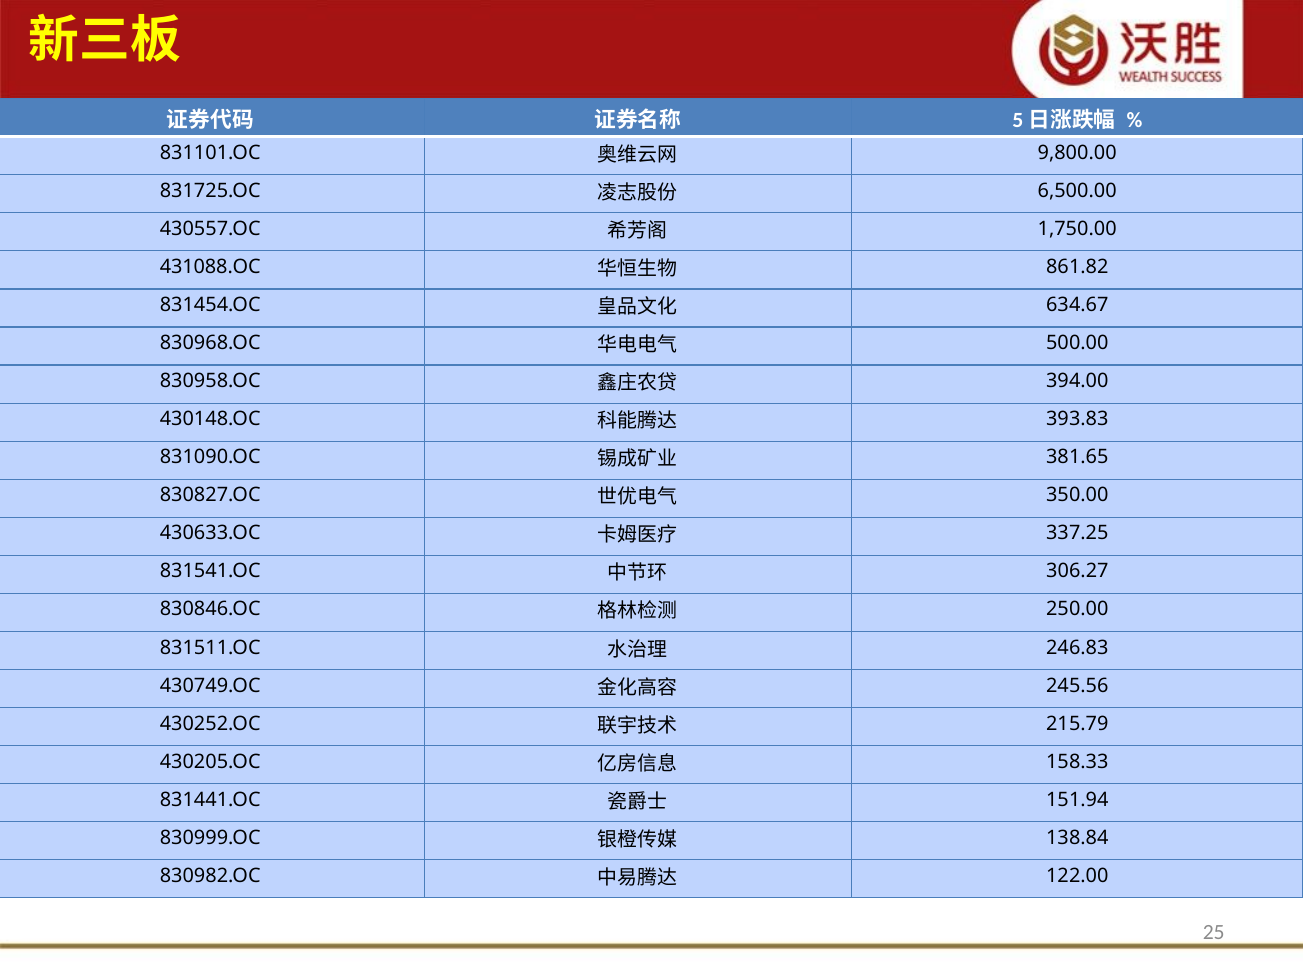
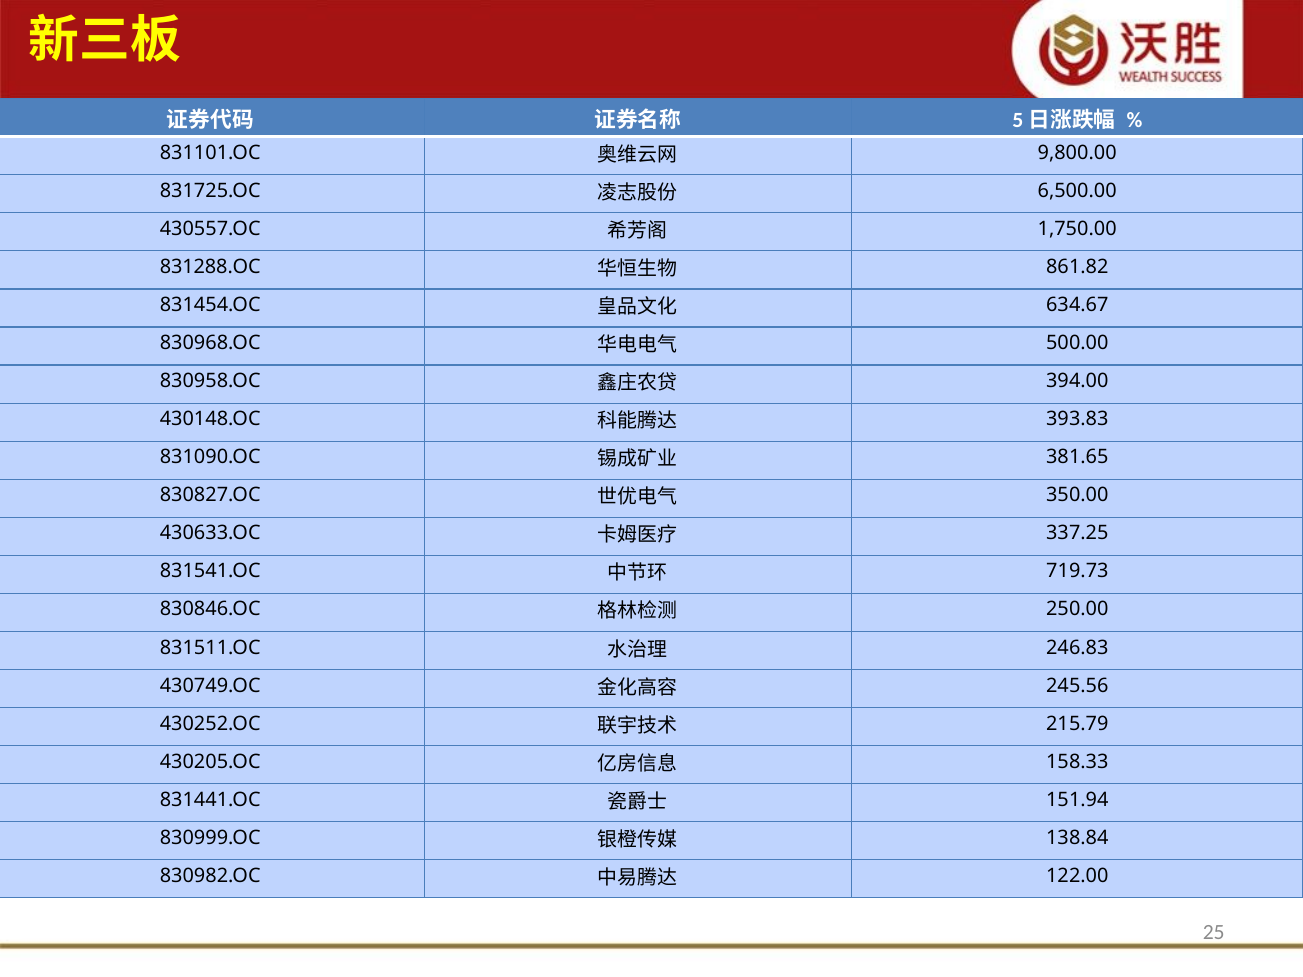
431088.OC: 431088.OC -> 831288.OC (210, 267)
306.27: 306.27 -> 719.73 (1077, 572)
